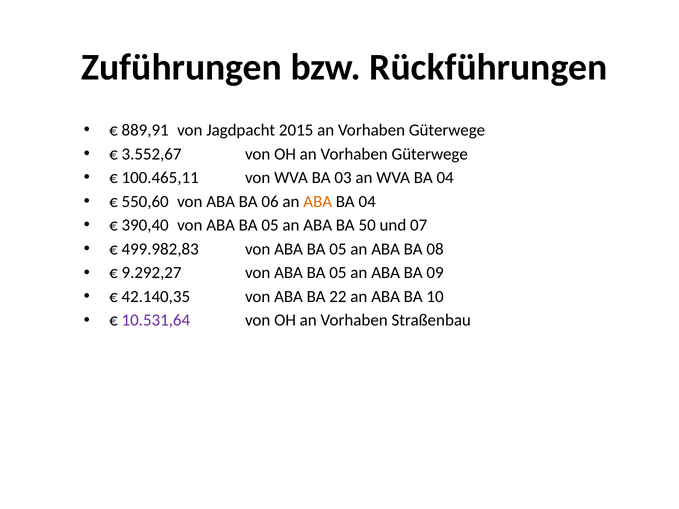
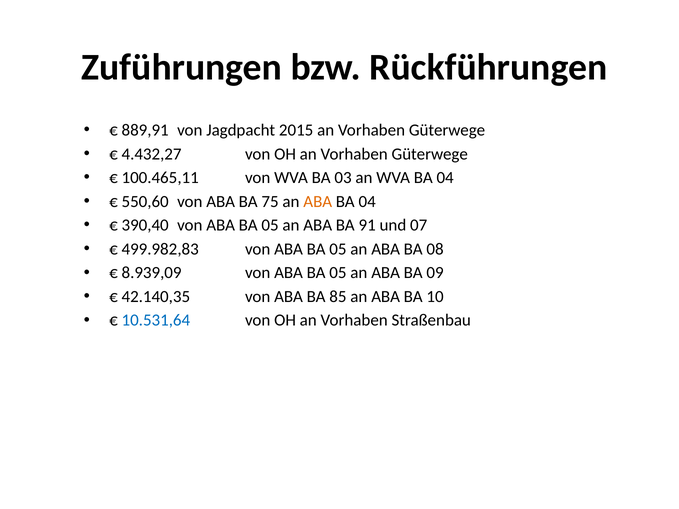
3.552,67: 3.552,67 -> 4.432,27 (152, 154)
06: 06 -> 75 (270, 202)
50: 50 -> 91 (367, 225)
9.292,27: 9.292,27 -> 8.939,09 (152, 273)
22: 22 -> 85 (338, 297)
10.531,64 colour: purple -> blue (156, 320)
